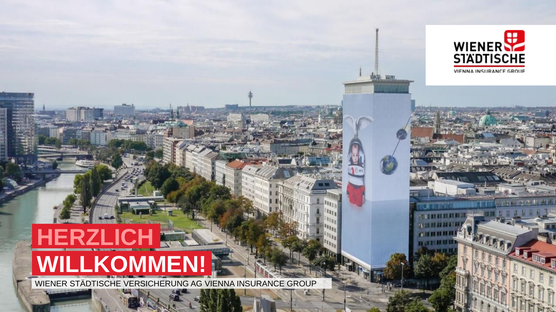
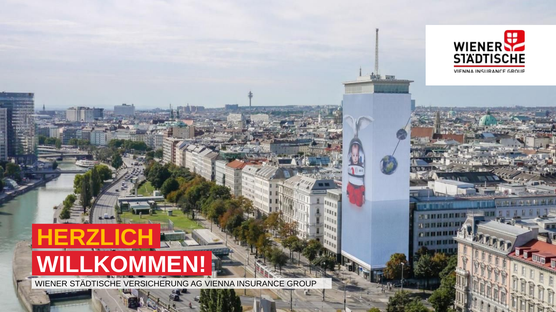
HERZLICH colour: pink -> yellow (95, 238)
